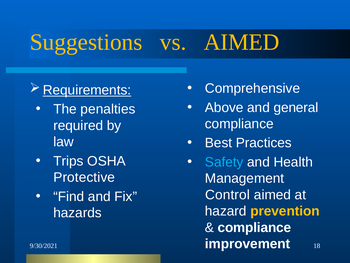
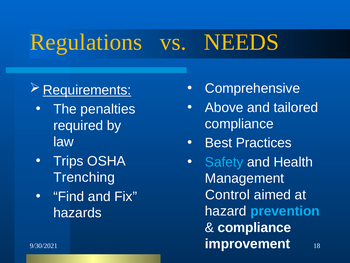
Suggestions: Suggestions -> Regulations (86, 42)
vs AIMED: AIMED -> NEEDS (241, 42)
general: general -> tailored (296, 107)
Protective: Protective -> Trenching (84, 177)
prevention colour: yellow -> light blue (285, 211)
